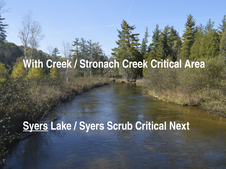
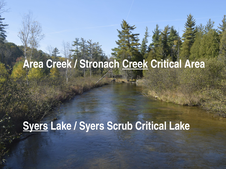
With: With -> Area (33, 64)
Creek underline: none -> present (135, 64)
Critical Next: Next -> Lake (180, 126)
